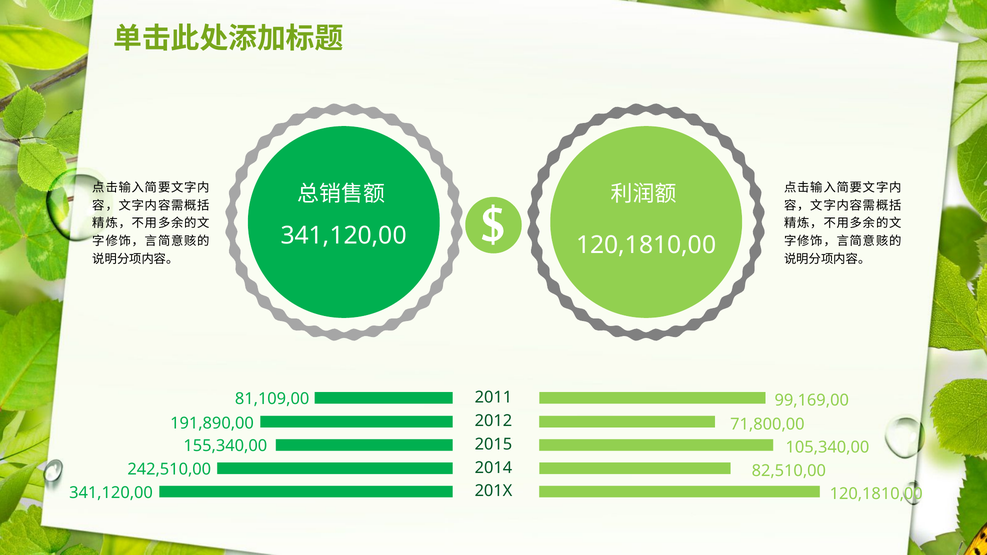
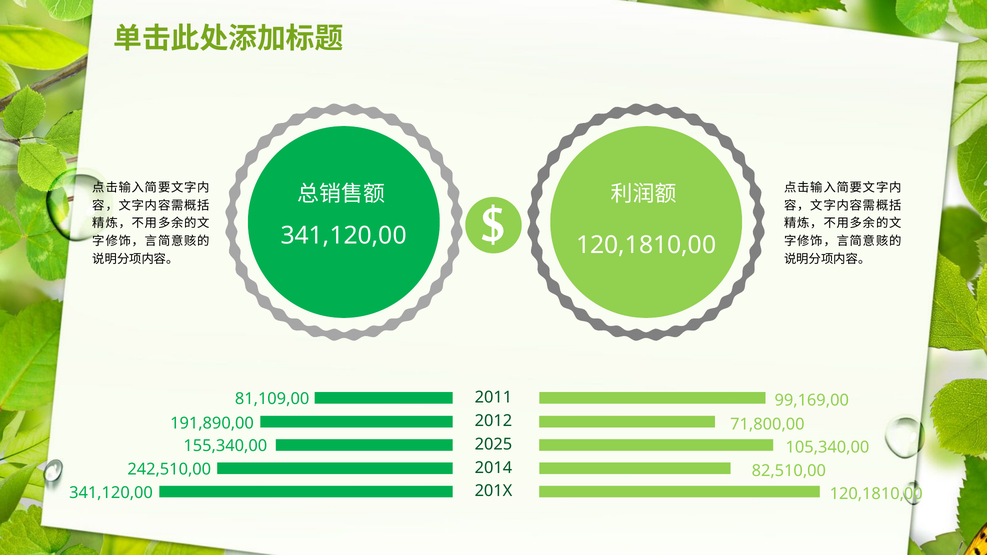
2015: 2015 -> 2025 (494, 444)
